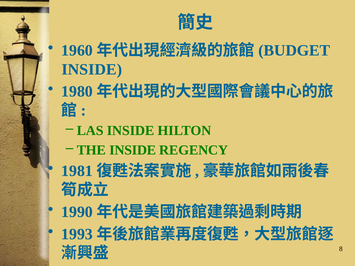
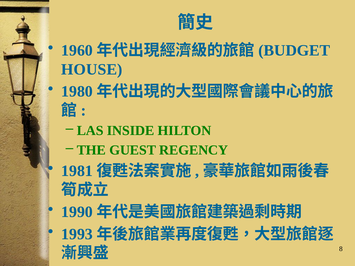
INSIDE: INSIDE -> HOUSE (92, 69)
THE INSIDE: INSIDE -> GUEST (133, 150)
